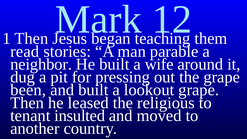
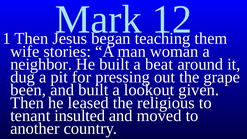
read: read -> wife (25, 51)
parable: parable -> woman (174, 51)
wife: wife -> beat (159, 64)
lookout grape: grape -> given (199, 90)
